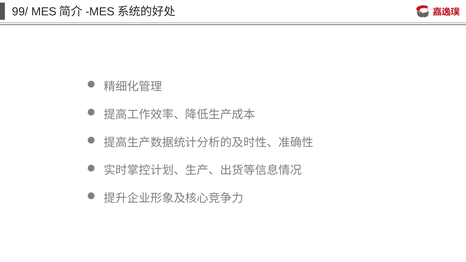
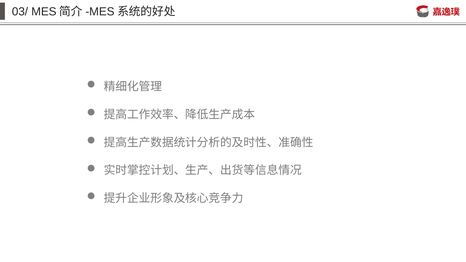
99/: 99/ -> 03/ (20, 12)
